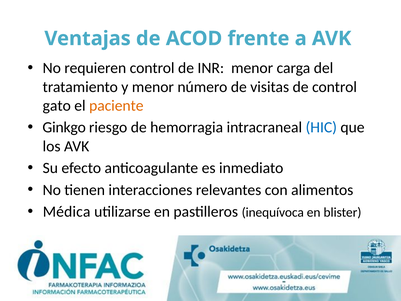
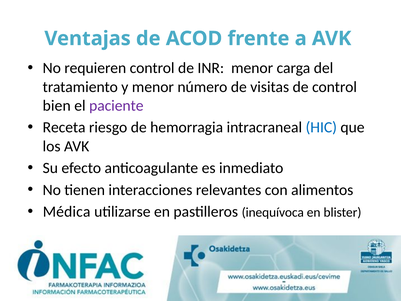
gato: gato -> bien (57, 106)
paciente colour: orange -> purple (116, 106)
Ginkgo: Ginkgo -> Receta (64, 127)
